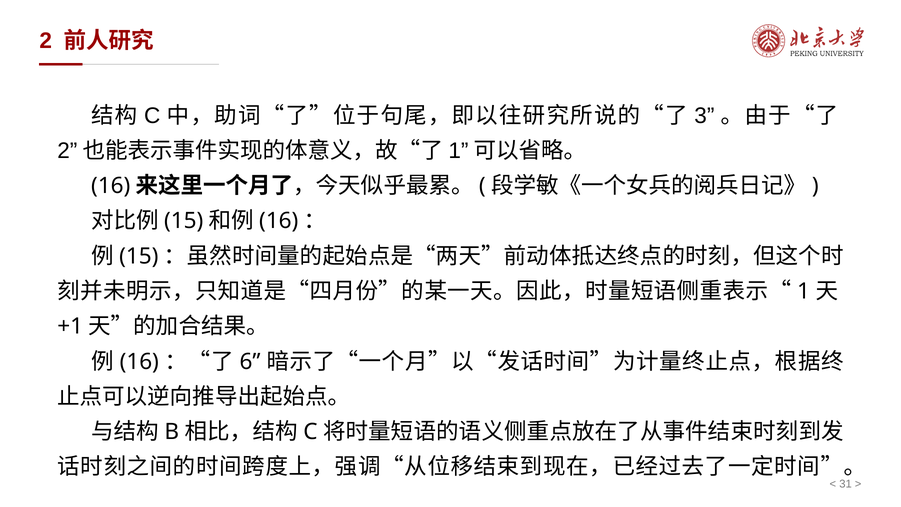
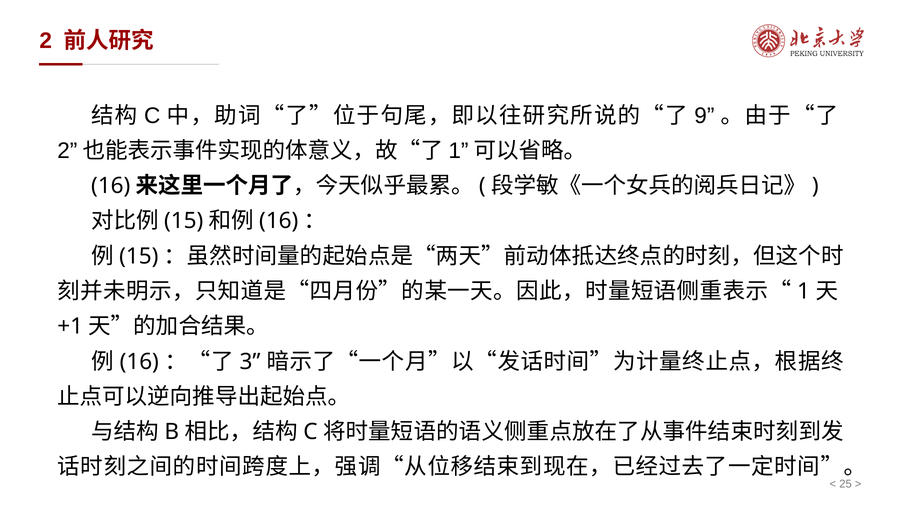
3: 3 -> 9 (704, 116)
6: 6 -> 3 (250, 361)
31: 31 -> 25 (846, 484)
